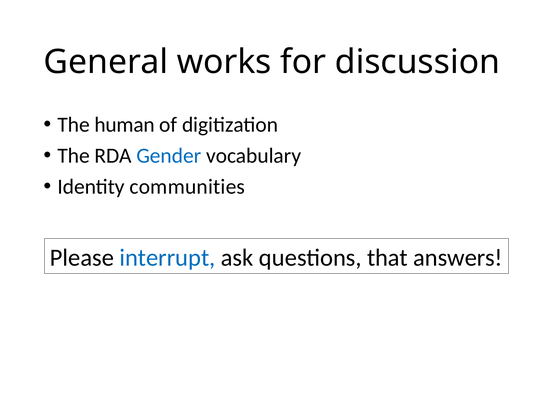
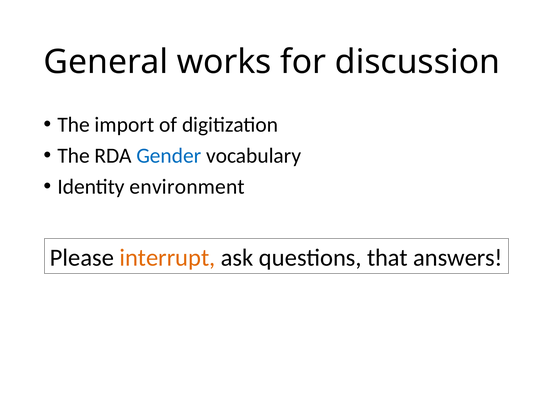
human: human -> import (124, 125)
communities: communities -> environment (187, 186)
interrupt colour: blue -> orange (167, 258)
